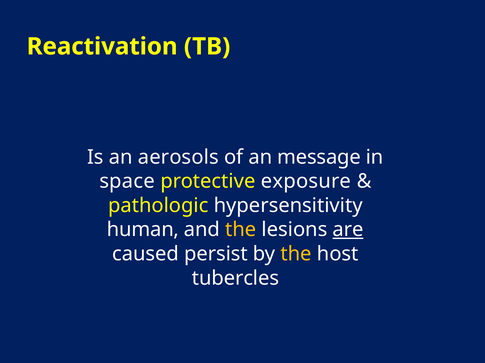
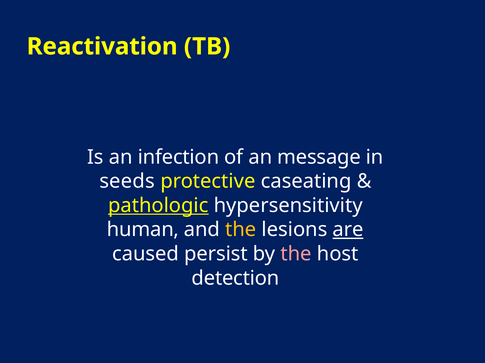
aerosols: aerosols -> infection (178, 157)
space: space -> seeds (127, 182)
exposure: exposure -> caseating (306, 182)
pathologic underline: none -> present (158, 206)
the colour: yellow -> pink (296, 254)
tubercles: tubercles -> detection (236, 279)
